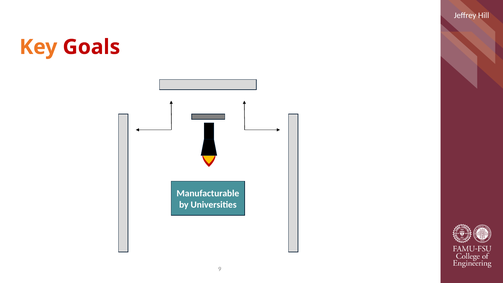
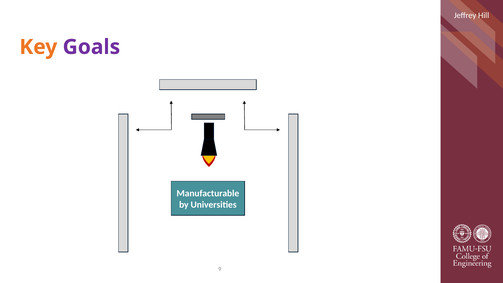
Goals colour: red -> purple (91, 47)
